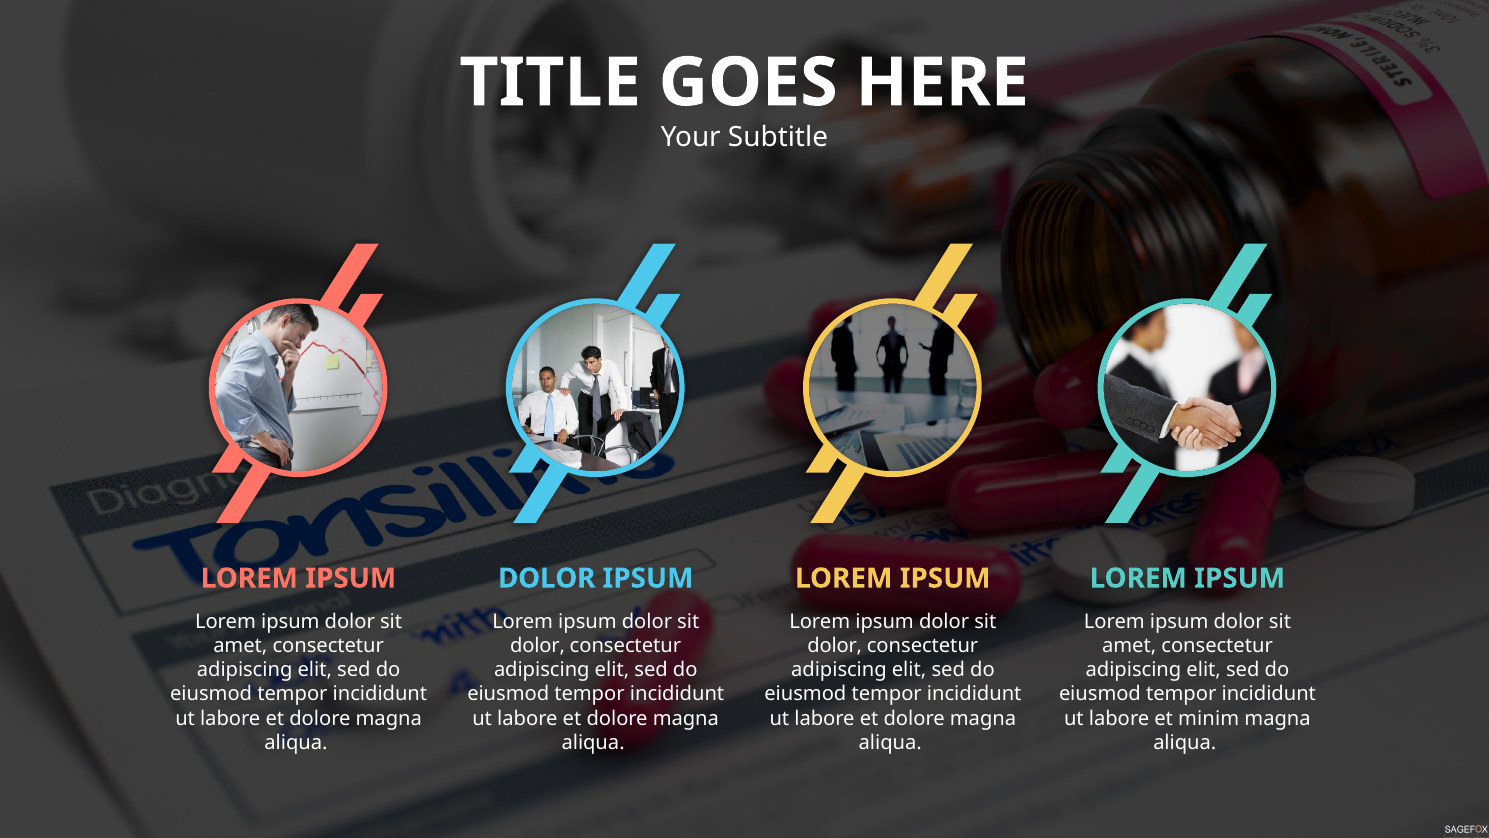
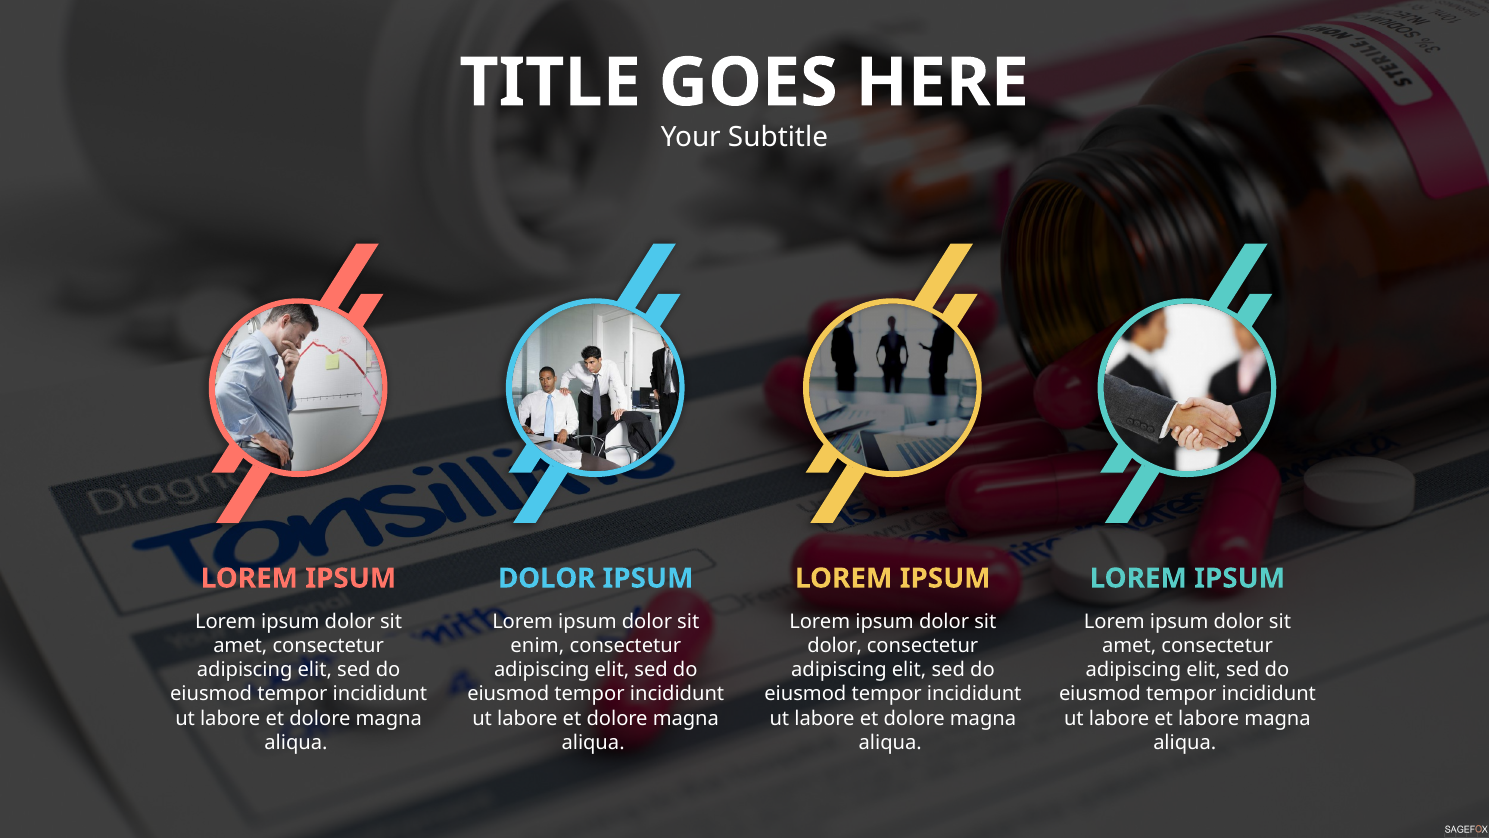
dolor: dolor -> enim (537, 645)
et minim: minim -> labore (1209, 718)
